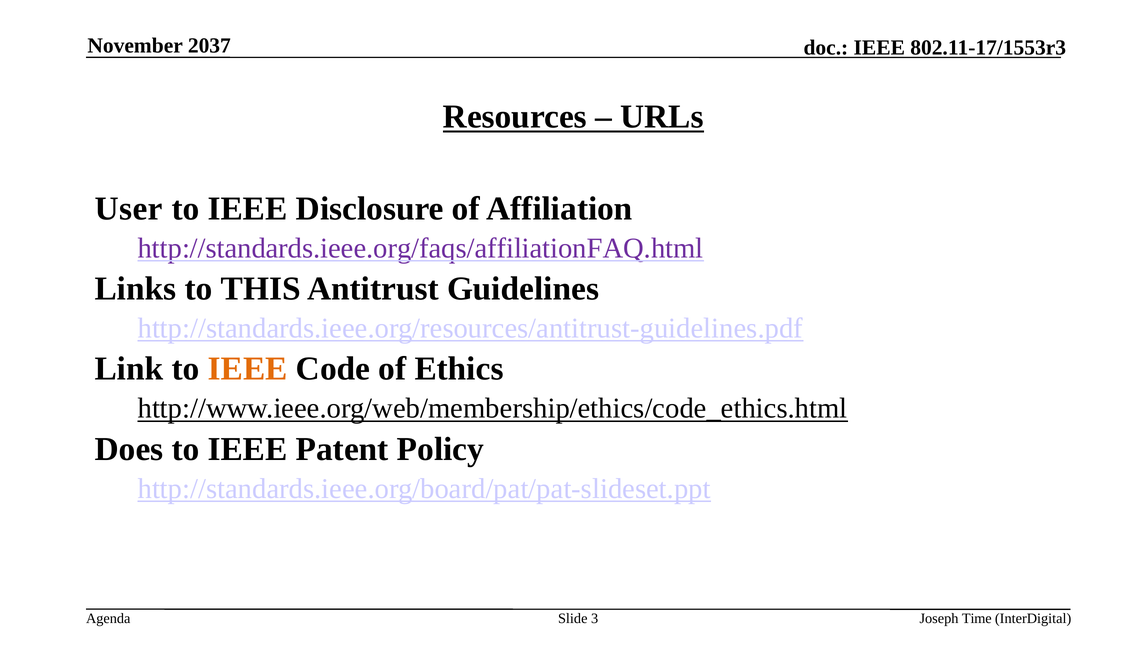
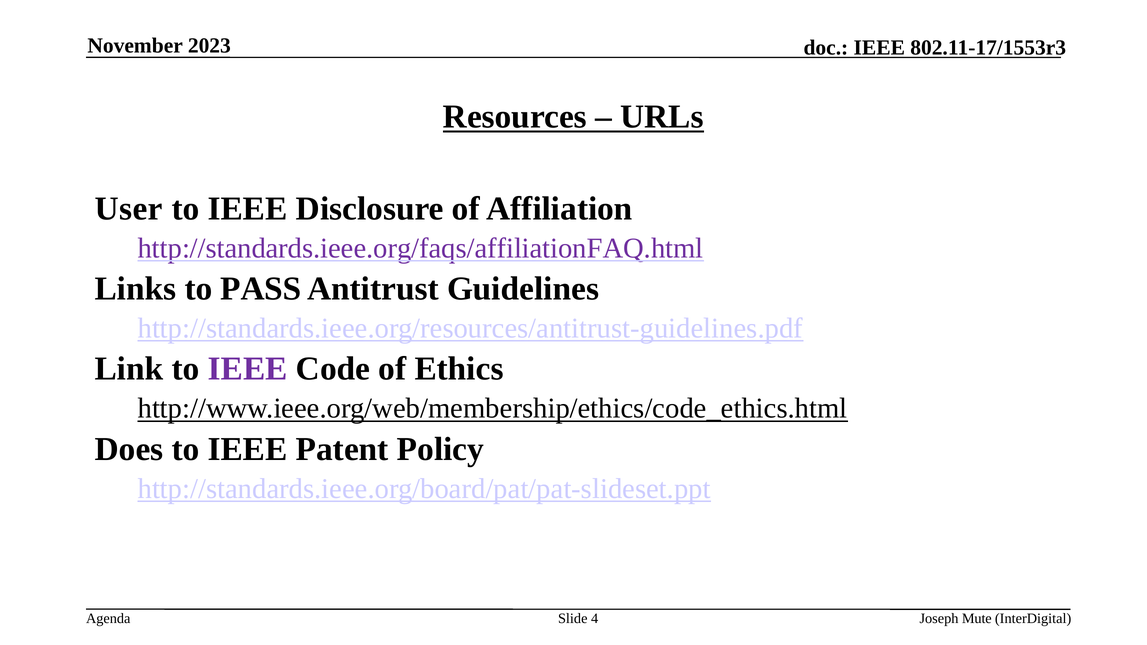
2037: 2037 -> 2023 (209, 46)
THIS: THIS -> PASS (261, 289)
IEEE colour: orange -> purple (248, 369)
3: 3 -> 4 (595, 619)
Time: Time -> Mute (977, 619)
